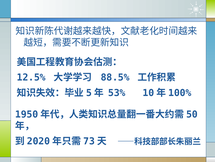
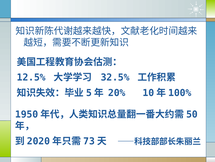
88.5%: 88.5% -> 32.5% (115, 77)
53%: 53% -> 20% (117, 92)
